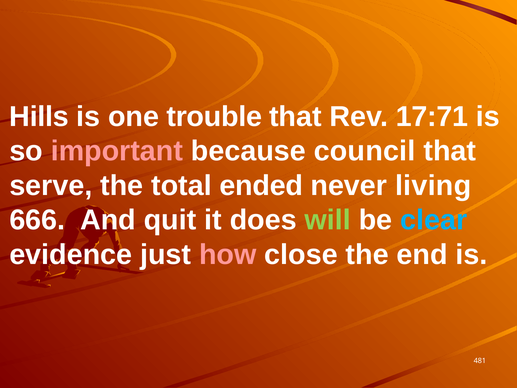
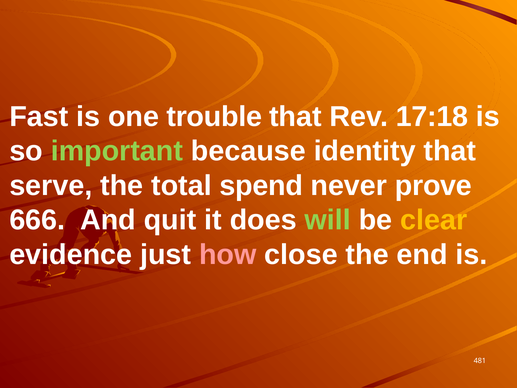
Hills: Hills -> Fast (39, 117)
17:71: 17:71 -> 17:18 (432, 117)
important colour: pink -> light green (117, 151)
council: council -> identity (365, 151)
ended: ended -> spend (261, 185)
living: living -> prove (433, 185)
clear colour: light blue -> yellow (434, 220)
